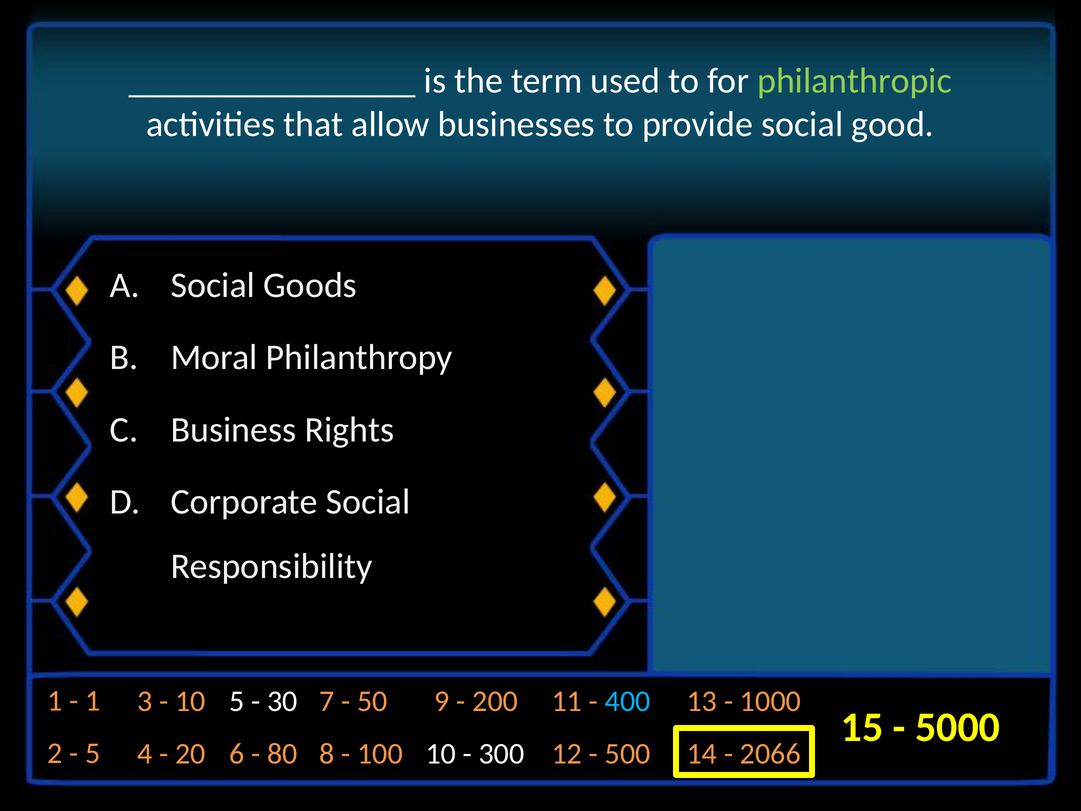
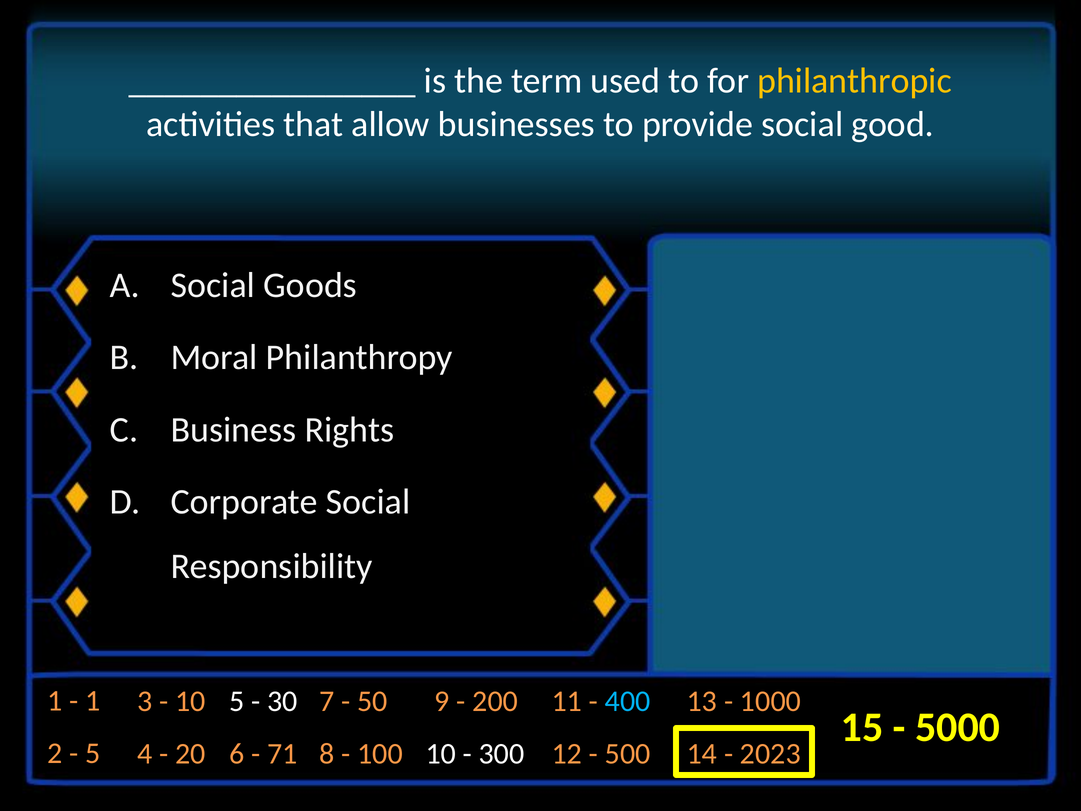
philanthropic colour: light green -> yellow (854, 81)
80: 80 -> 71 (282, 753)
2066: 2066 -> 2023 (770, 753)
